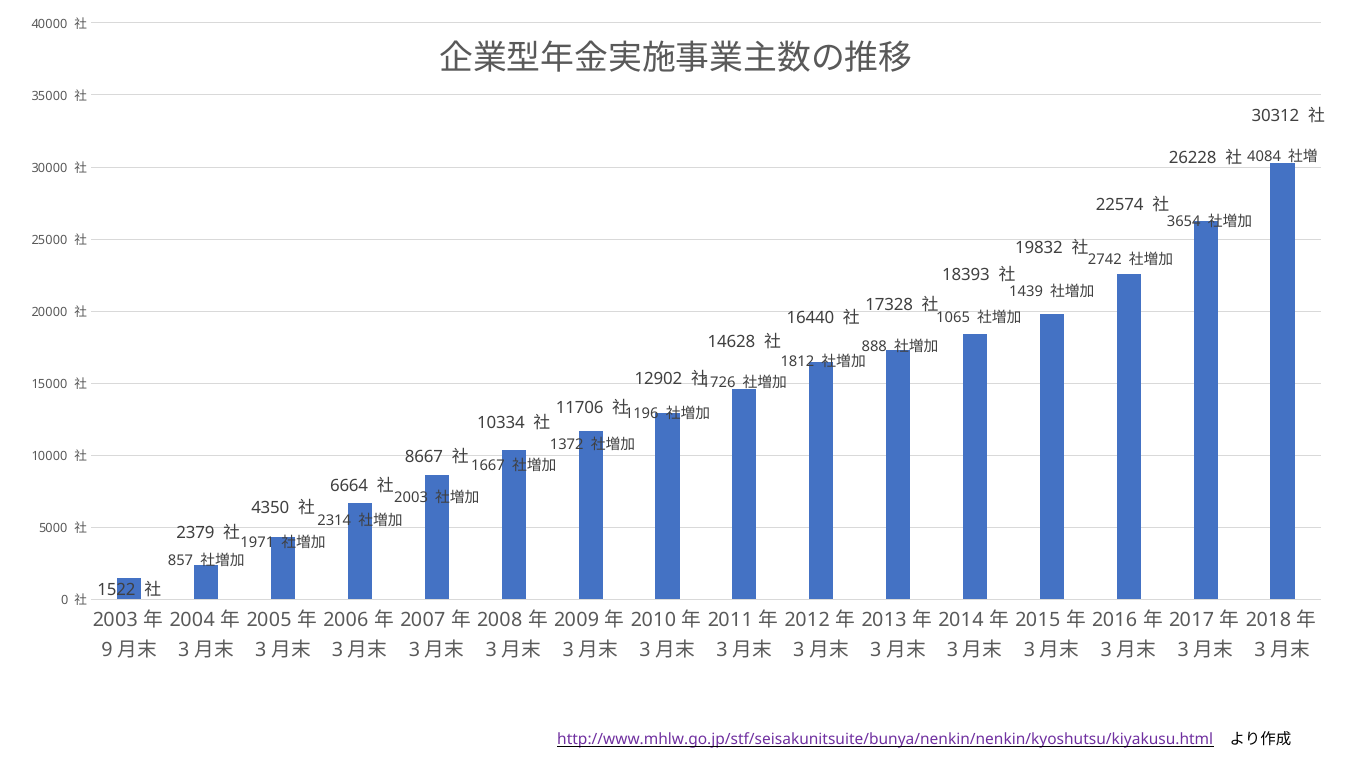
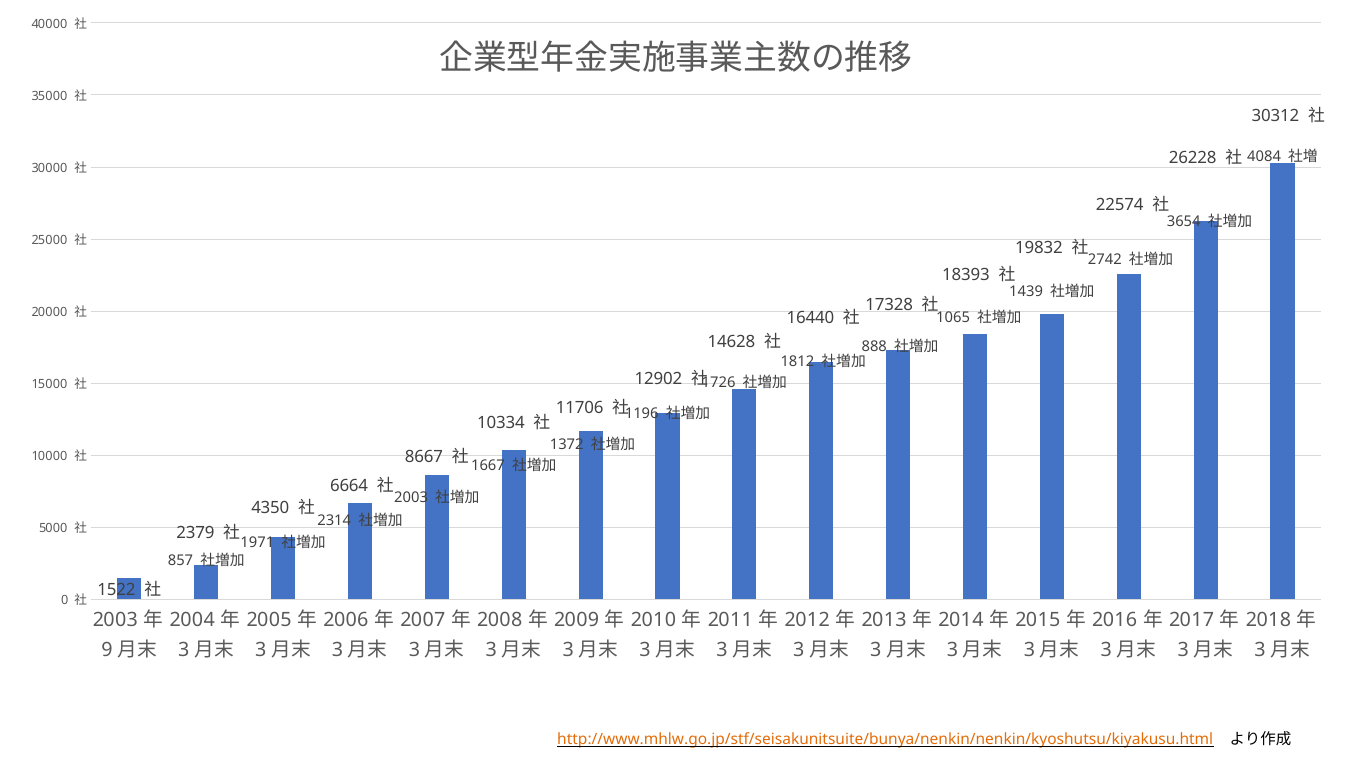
http://www.mhlw.go.jp/stf/seisakunitsuite/bunya/nenkin/nenkin/kyoshutsu/kiyakusu.html colour: purple -> orange (885, 739)
